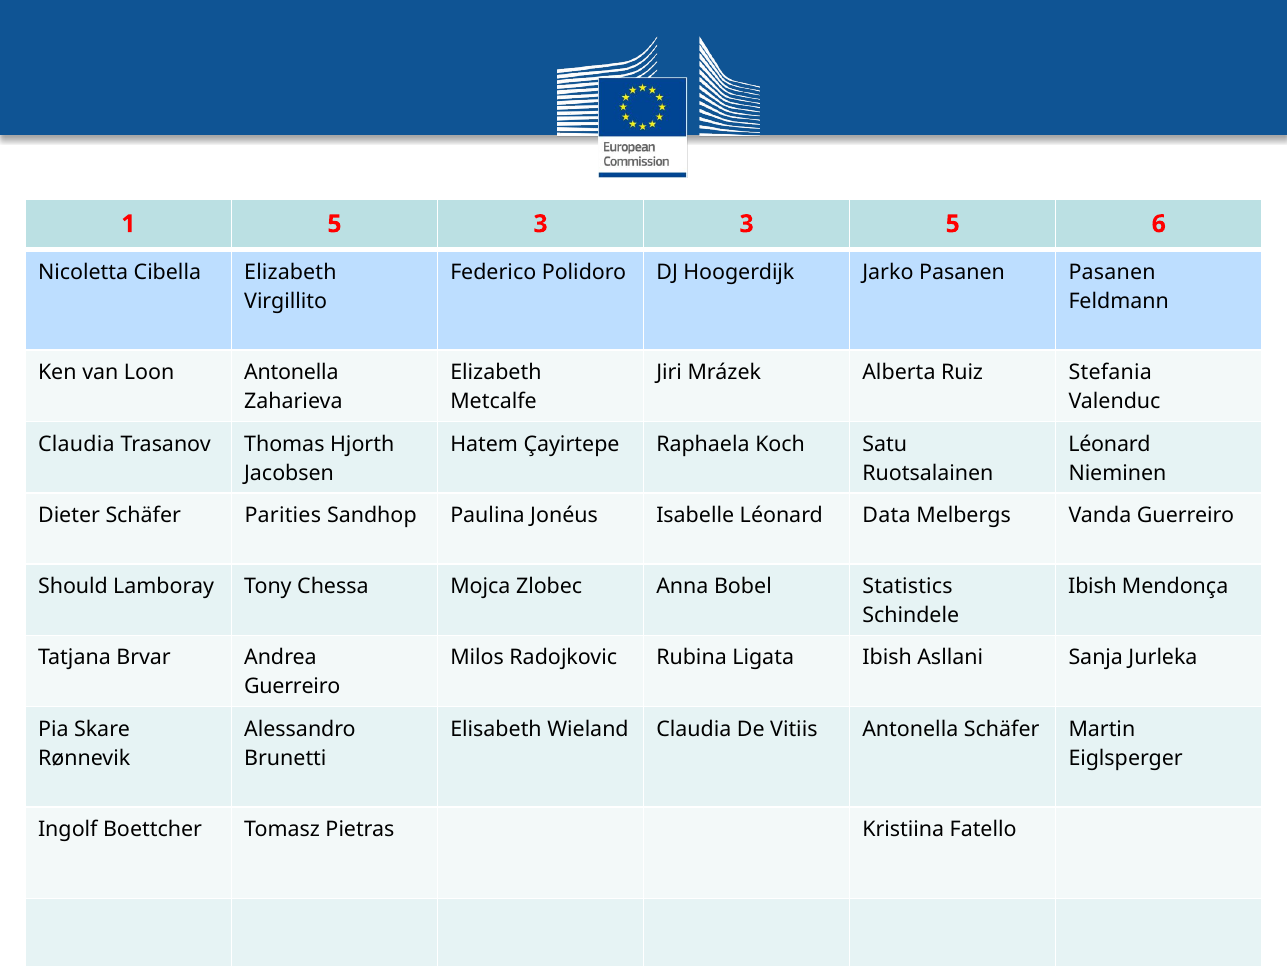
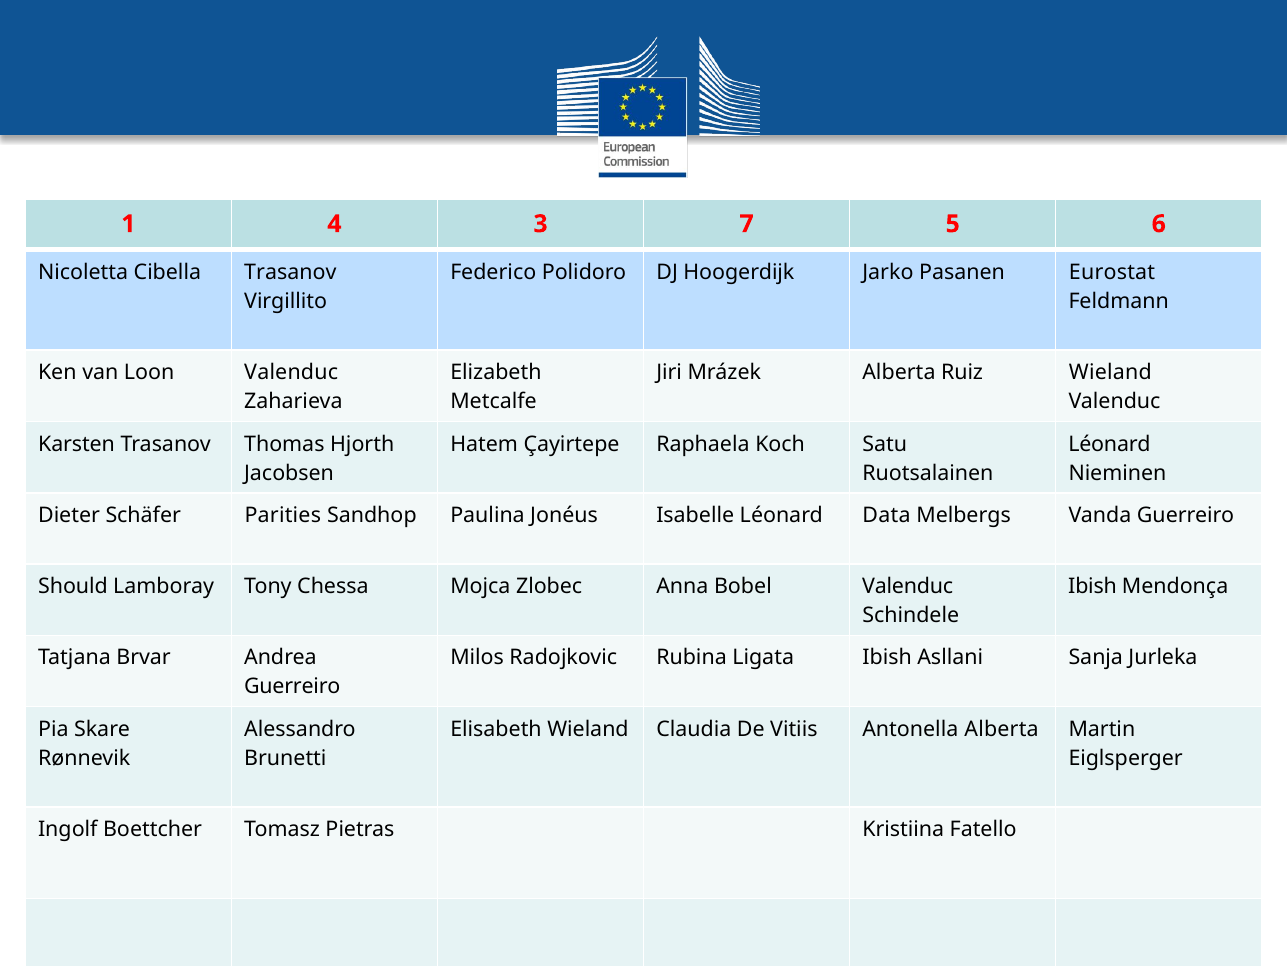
1 5: 5 -> 4 (334, 224)
3 3: 3 -> 7 (747, 224)
Cibella Elizabeth: Elizabeth -> Trasanov (290, 272)
Pasanen Pasanen: Pasanen -> Eurostat (1112, 272)
Loon Antonella: Antonella -> Valenduc (291, 372)
Ruiz Stefania: Stefania -> Wieland (1110, 372)
Claudia: Claudia -> Karsten (77, 444)
Bobel Statistics: Statistics -> Valenduc (908, 586)
Antonella Schäfer: Schäfer -> Alberta (1002, 728)
